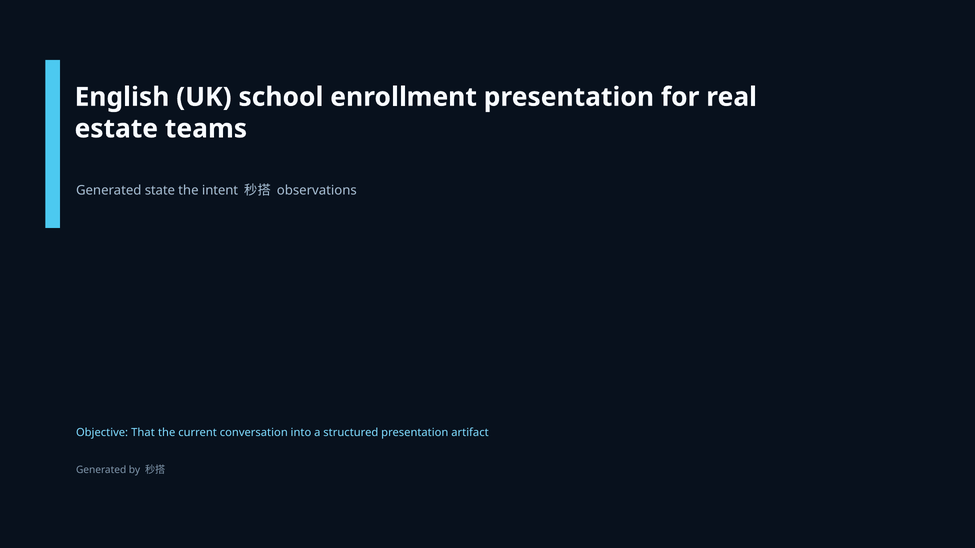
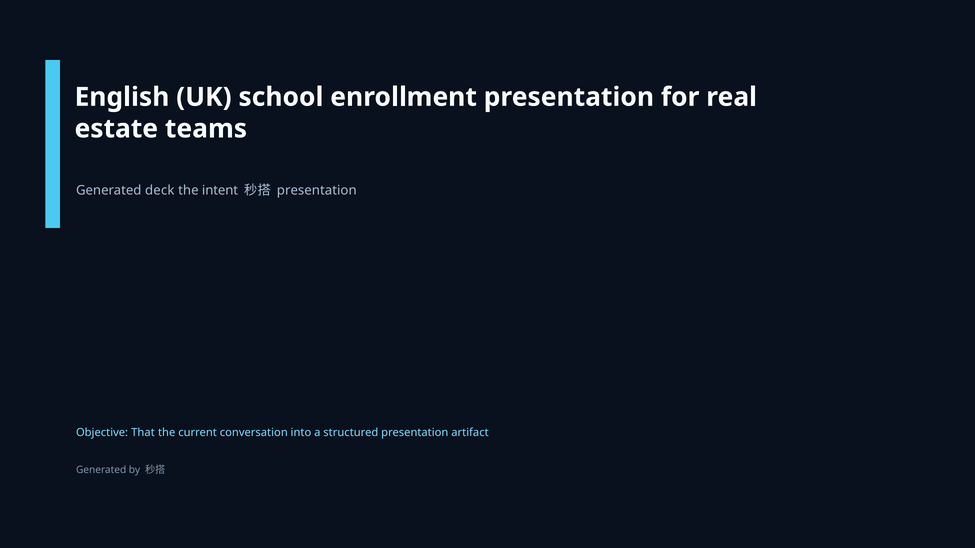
state: state -> deck (160, 190)
observations: observations -> presentation (317, 190)
